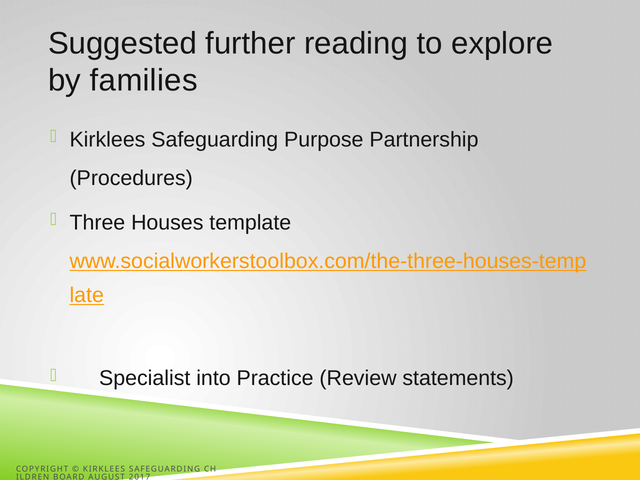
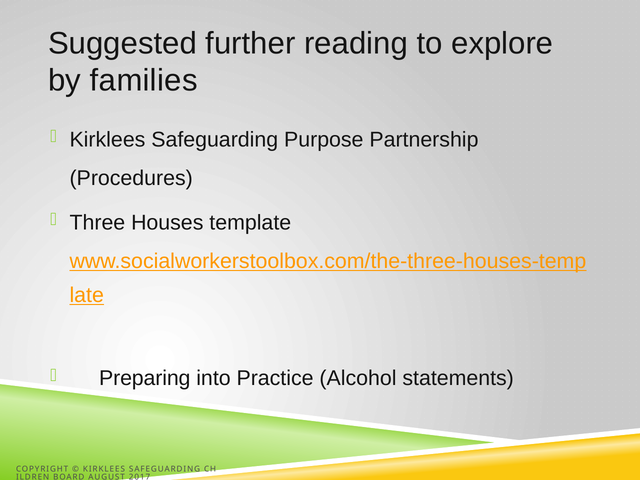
Specialist: Specialist -> Preparing (145, 378)
Review: Review -> Alcohol (358, 378)
